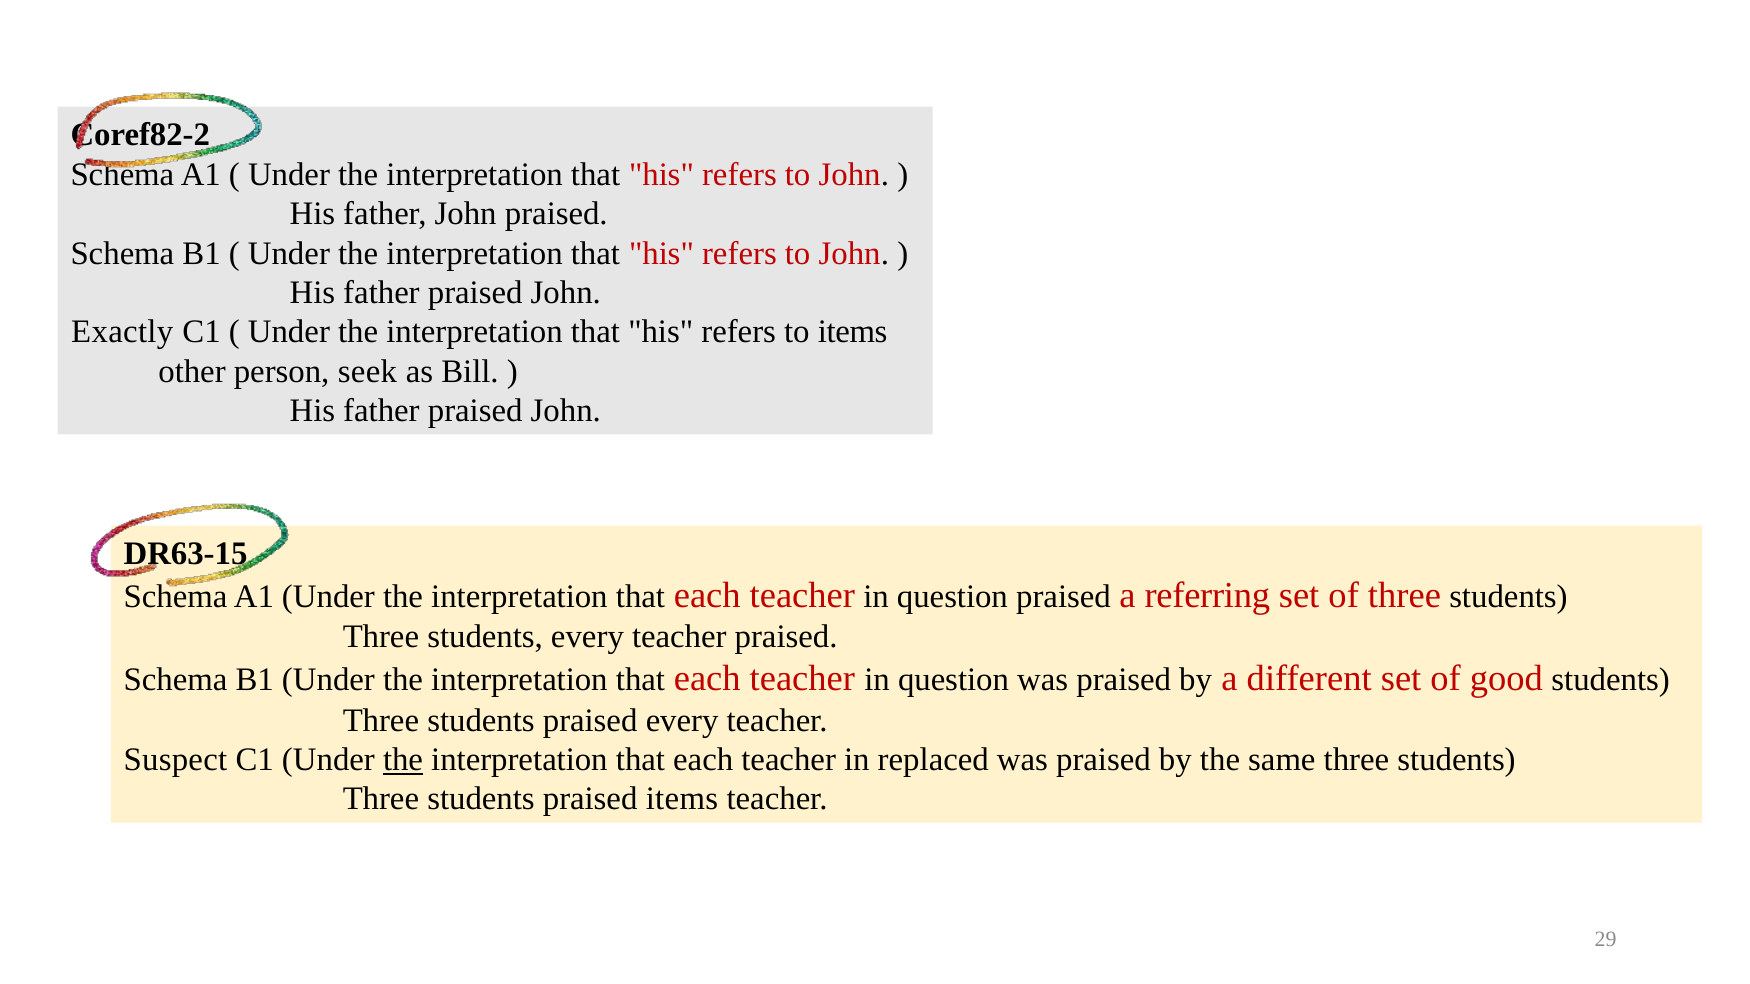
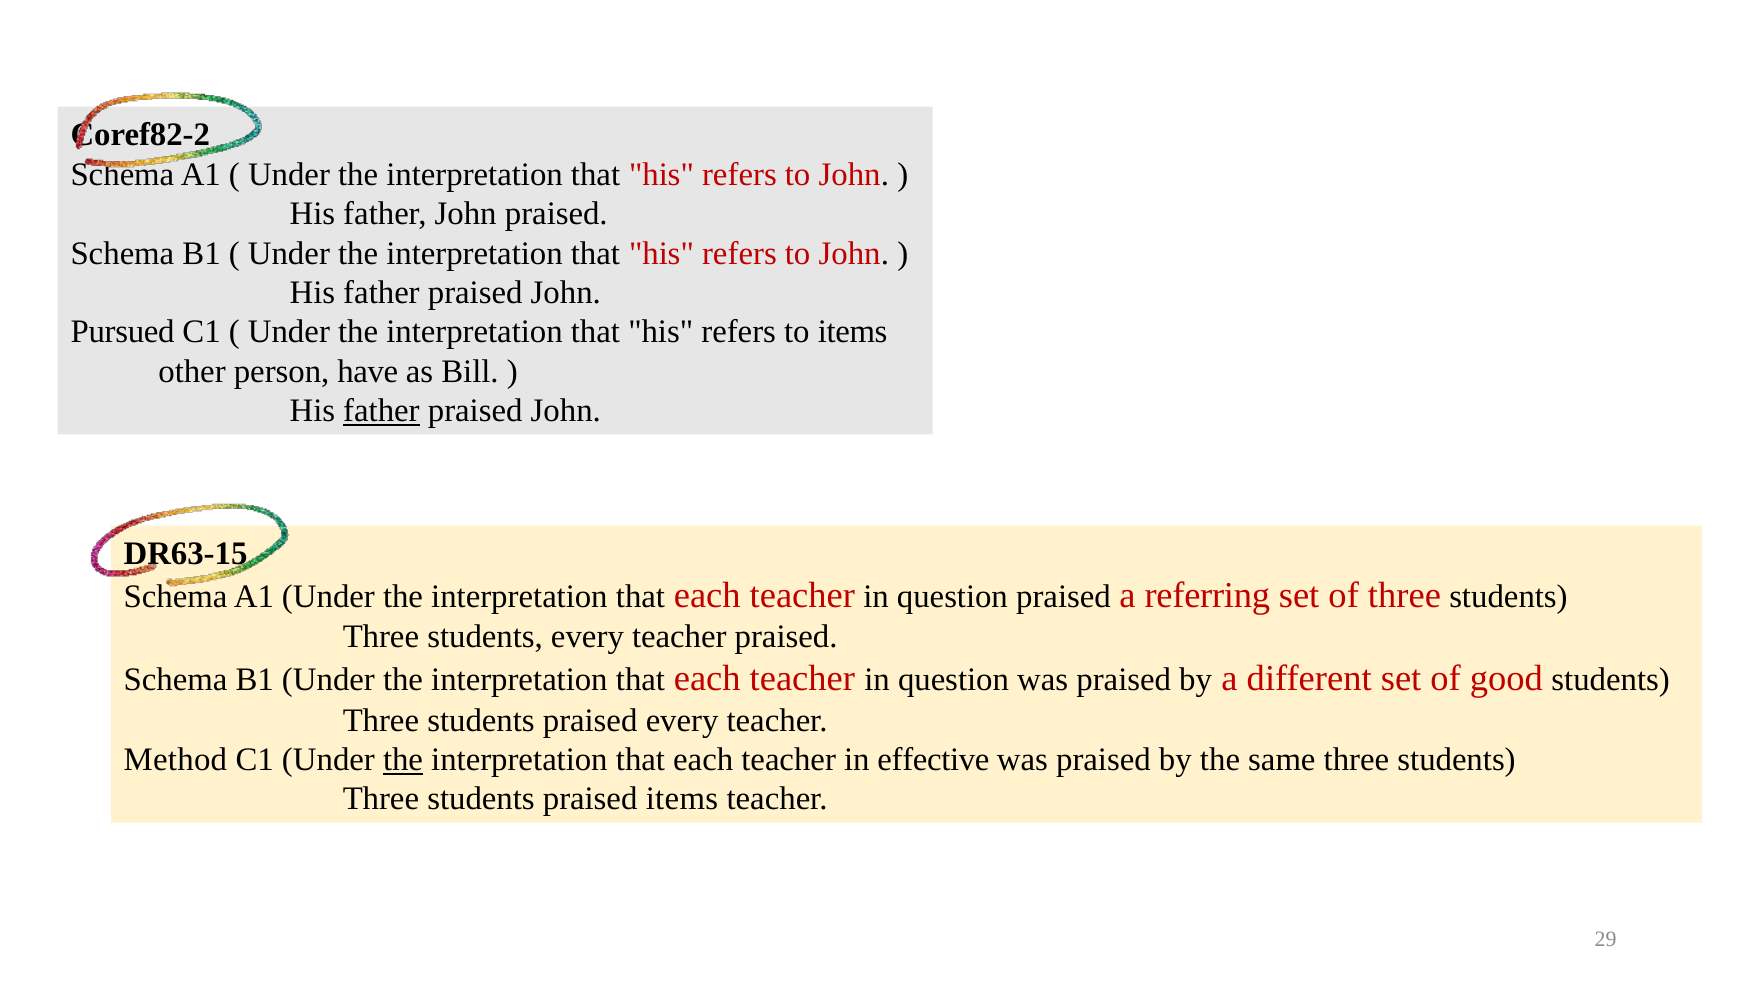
Exactly: Exactly -> Pursued (123, 332)
seek: seek -> have (368, 371)
father underline: none -> present (381, 411)
Suspect: Suspect -> Method (175, 760)
replaced: replaced -> effective (933, 760)
